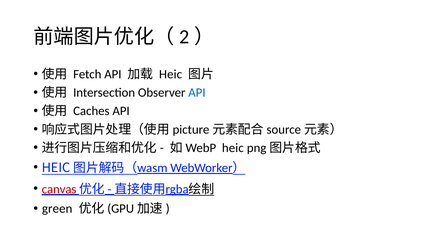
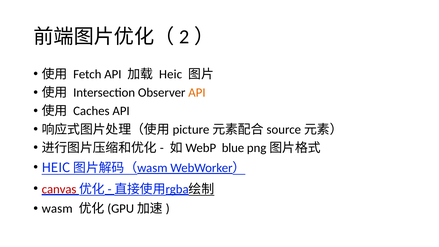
API colour: blue -> orange (197, 93)
heic: heic -> blue (233, 148)
green: green -> wasm (57, 209)
